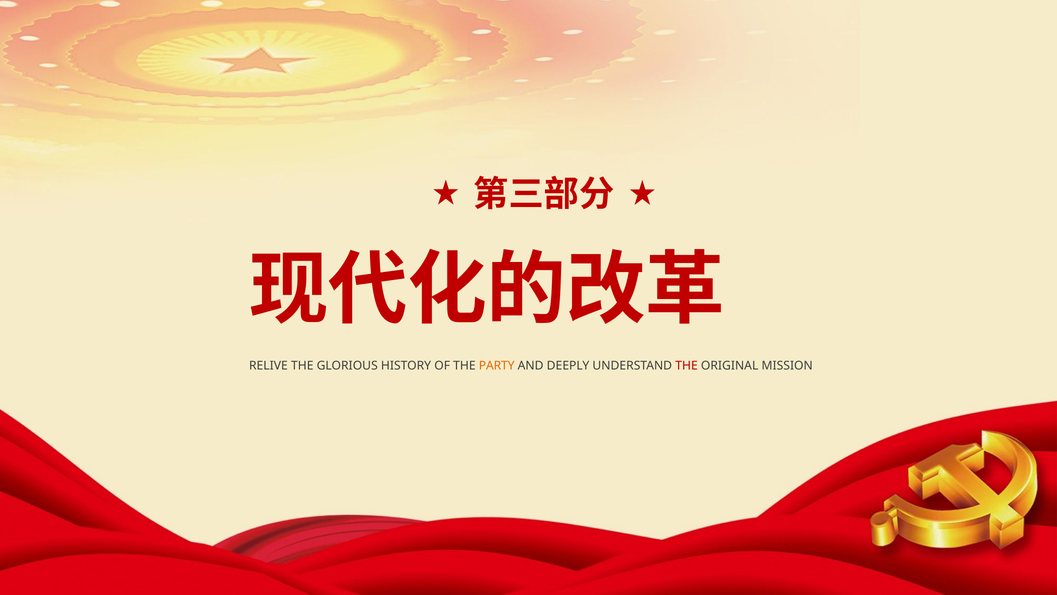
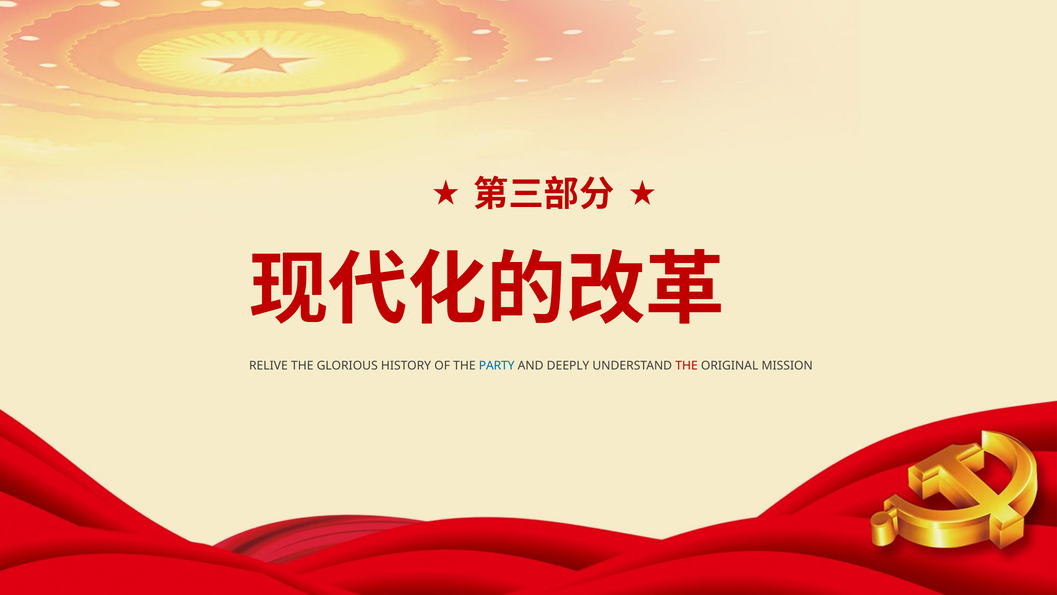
PARTY colour: orange -> blue (497, 365)
